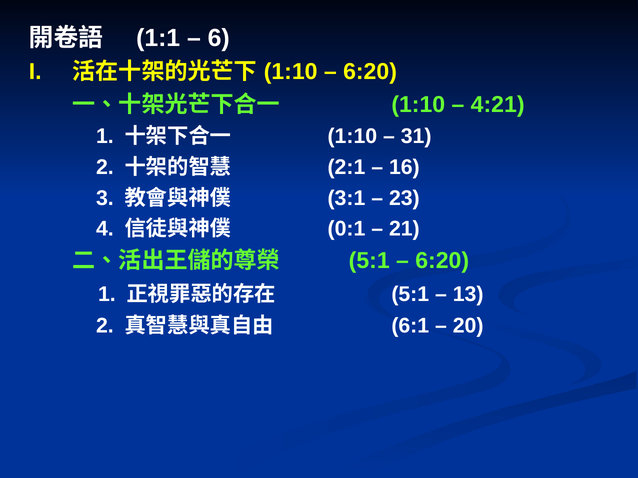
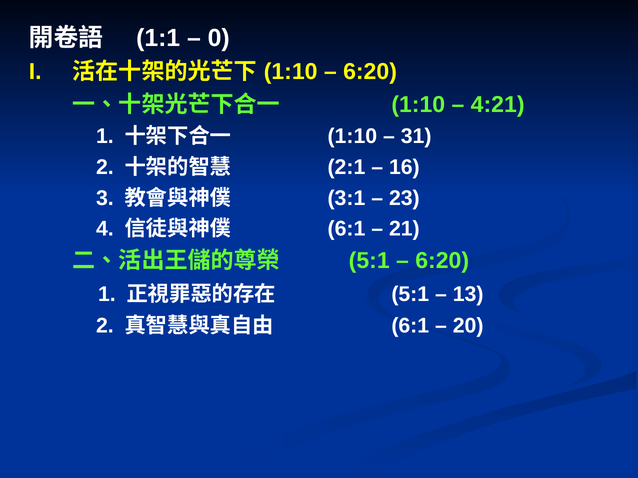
6: 6 -> 0 (219, 38)
0:1: 0:1 -> 6:1 (346, 229)
